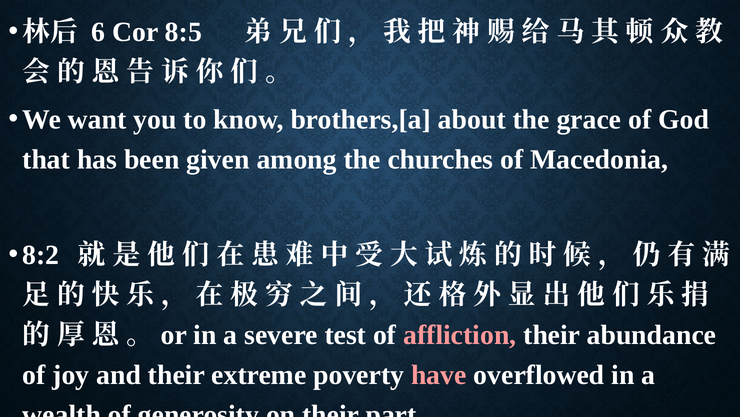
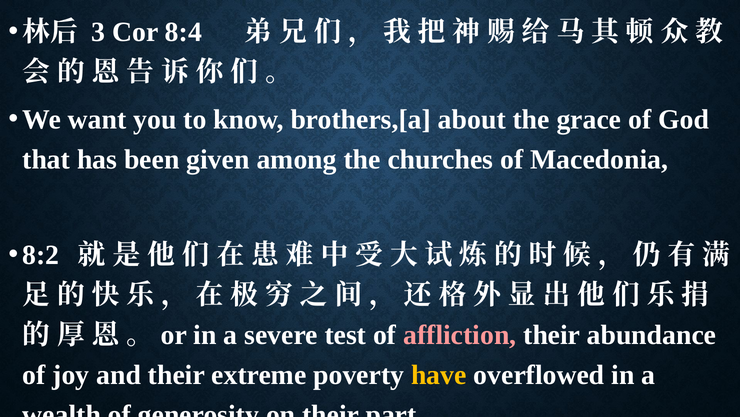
6: 6 -> 3 (98, 32)
8:5: 8:5 -> 8:4 (183, 32)
have colour: pink -> yellow (439, 374)
